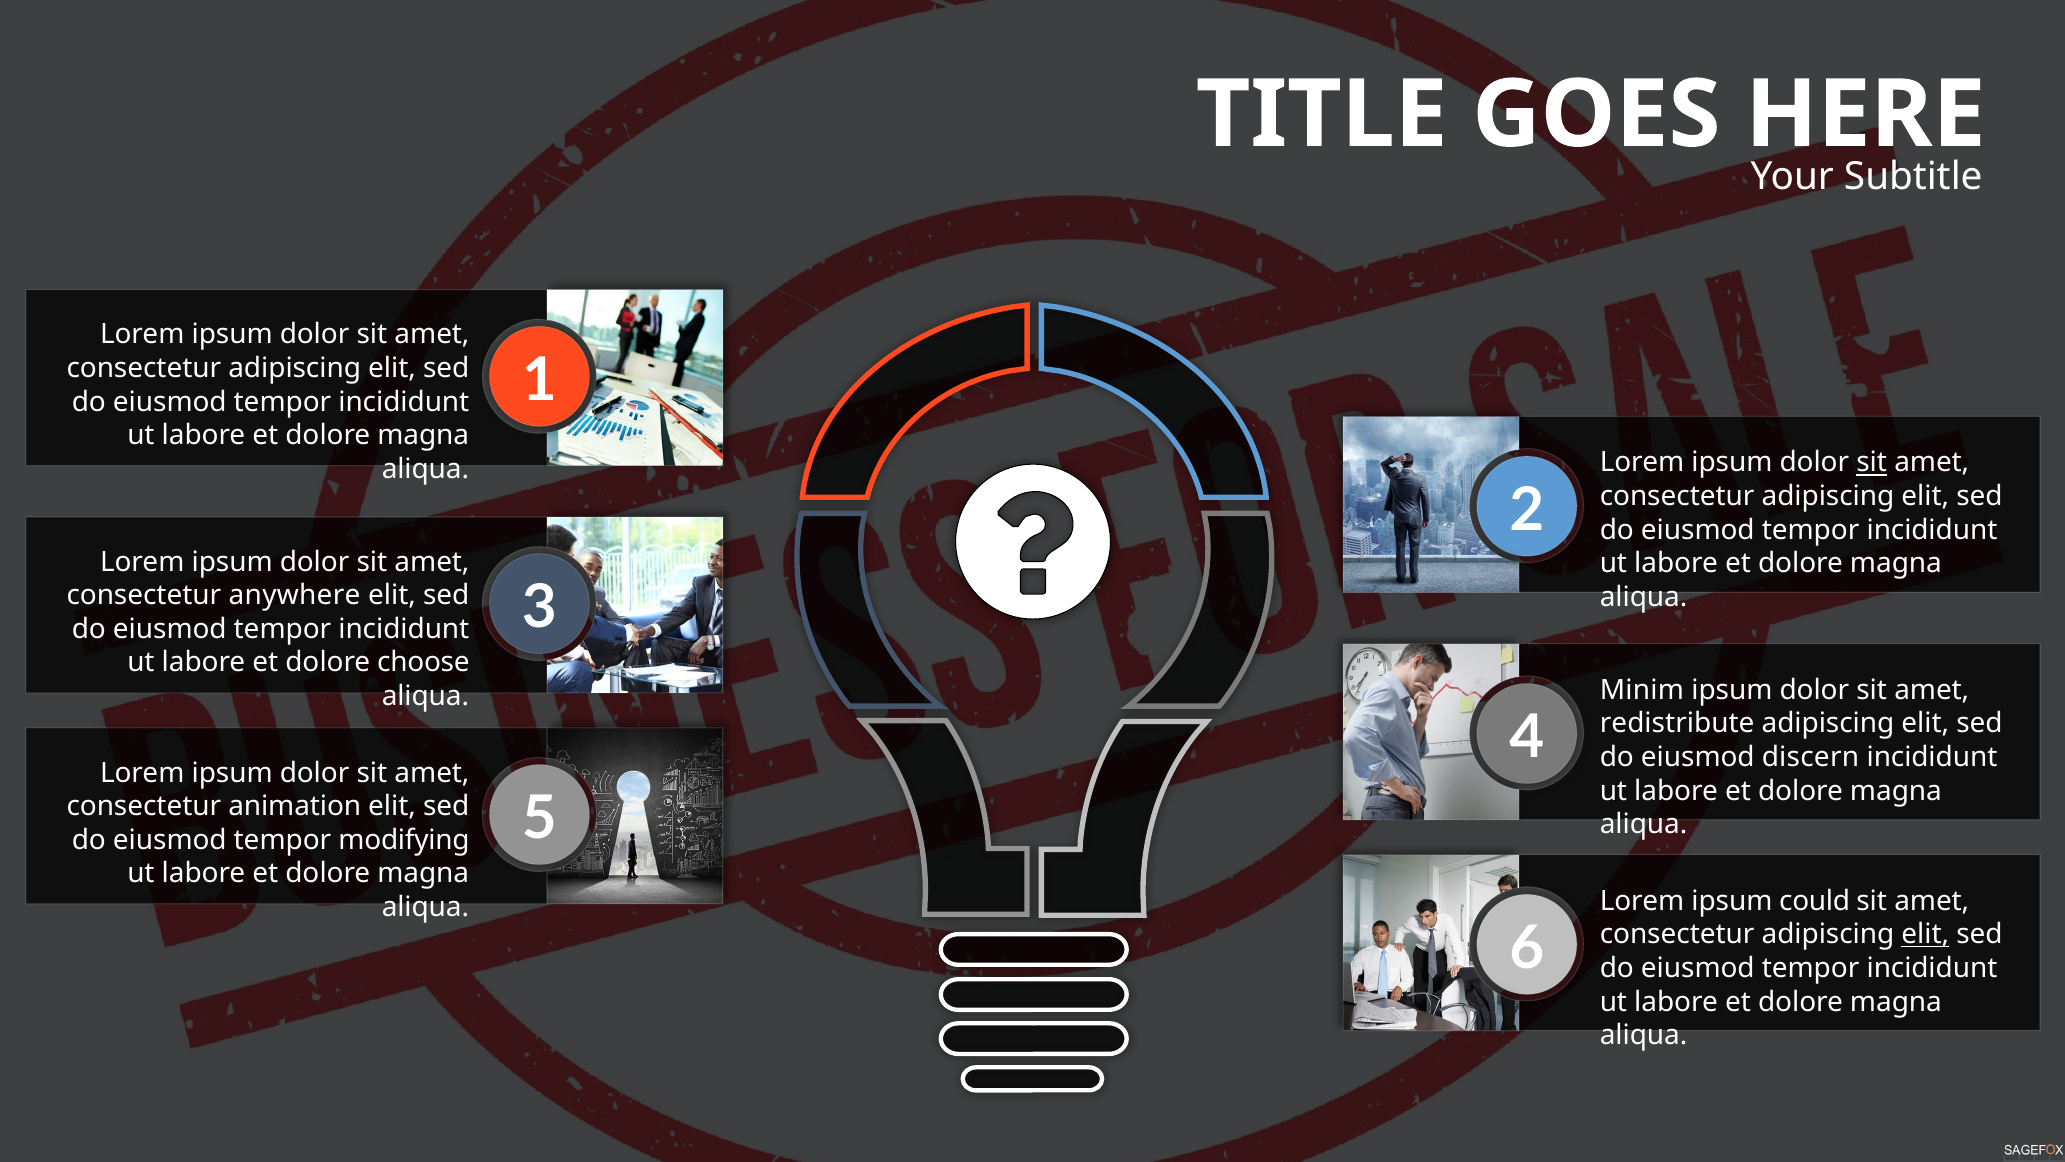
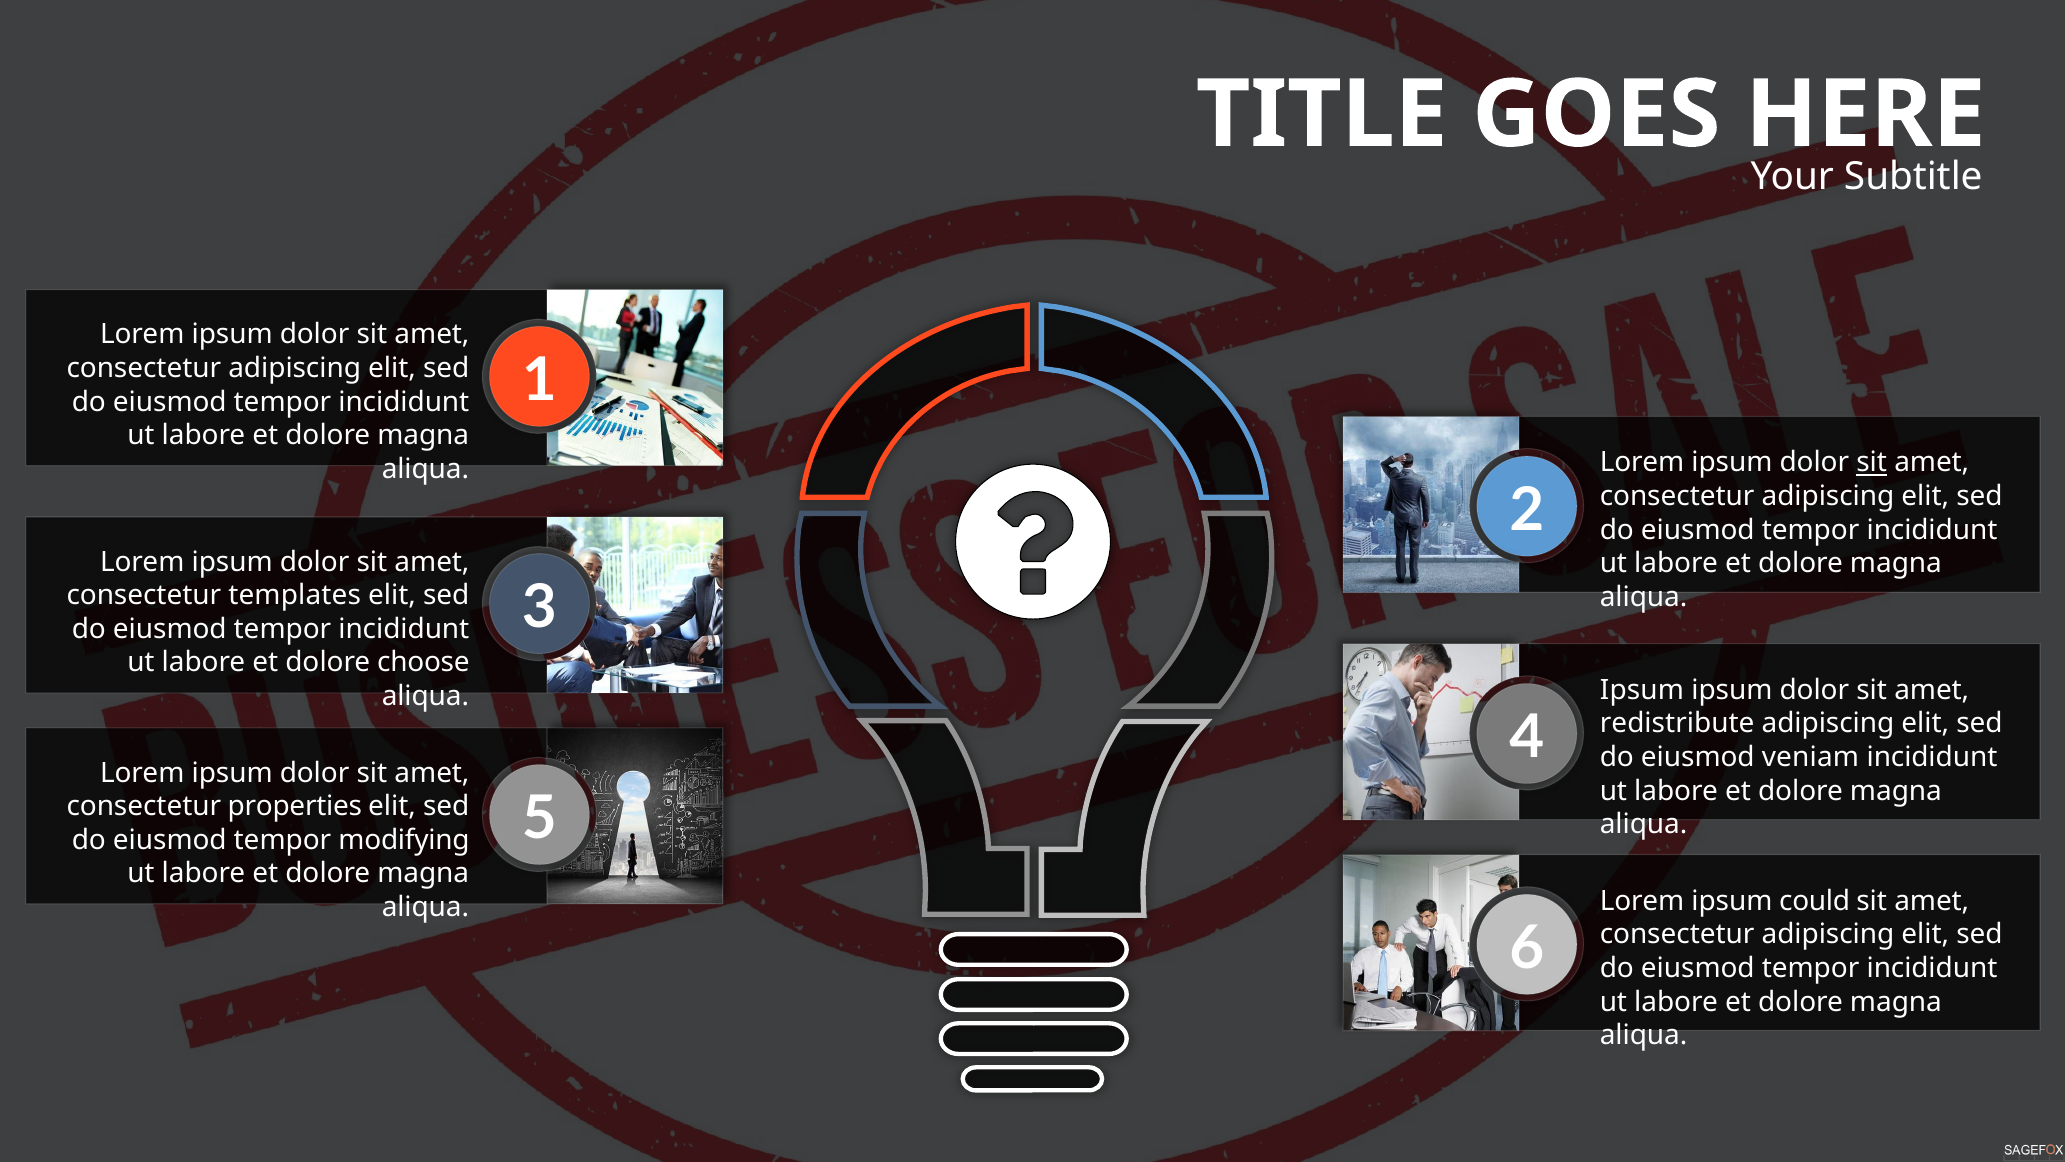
anywhere: anywhere -> templates (295, 595)
Minim: Minim -> Ipsum (1642, 690)
discern: discern -> veniam (1810, 757)
animation: animation -> properties (295, 806)
elit underline: present -> none (1925, 934)
